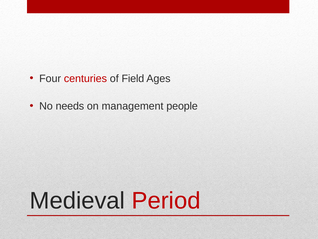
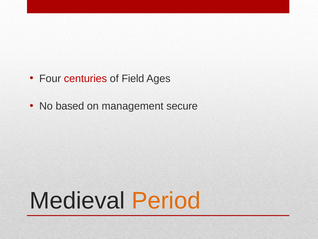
needs: needs -> based (70, 106)
people: people -> secure (182, 106)
Period colour: red -> orange (166, 200)
